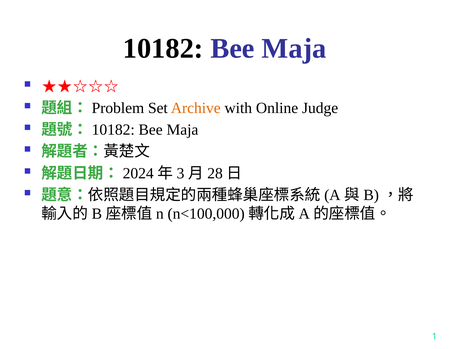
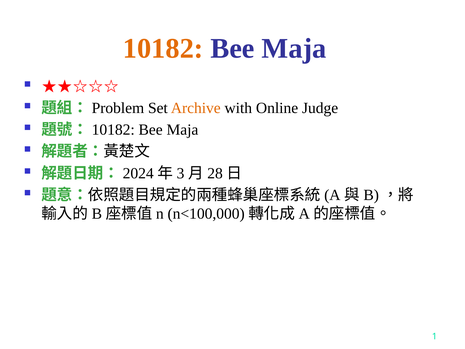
10182 colour: black -> orange (163, 48)
